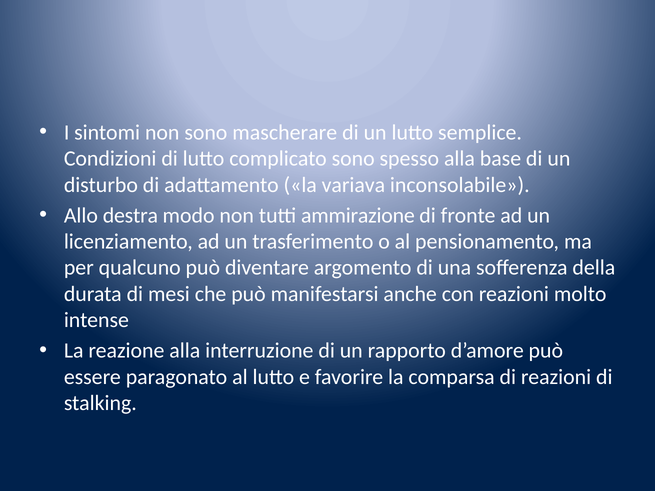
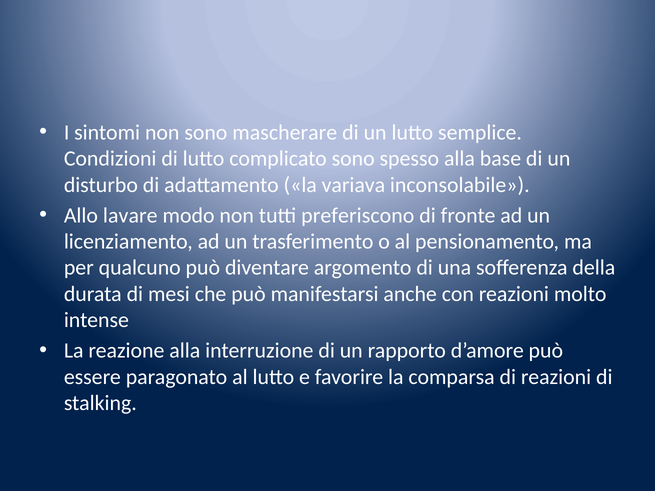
destra: destra -> lavare (130, 215)
ammirazione: ammirazione -> preferiscono (358, 215)
